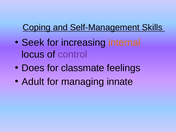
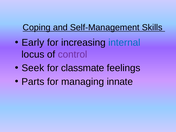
Seek: Seek -> Early (33, 43)
internal colour: orange -> blue (124, 43)
Does: Does -> Seek (33, 68)
Adult: Adult -> Parts (33, 82)
